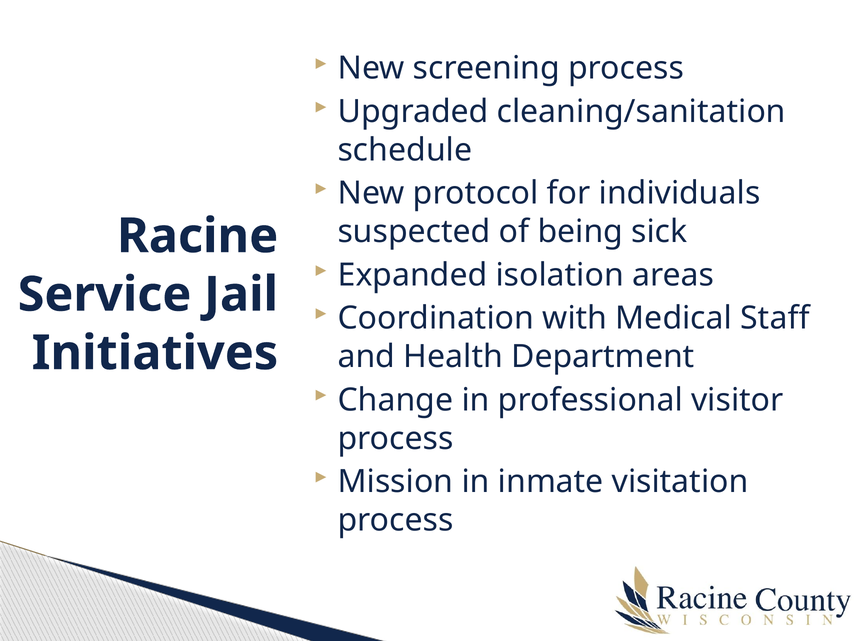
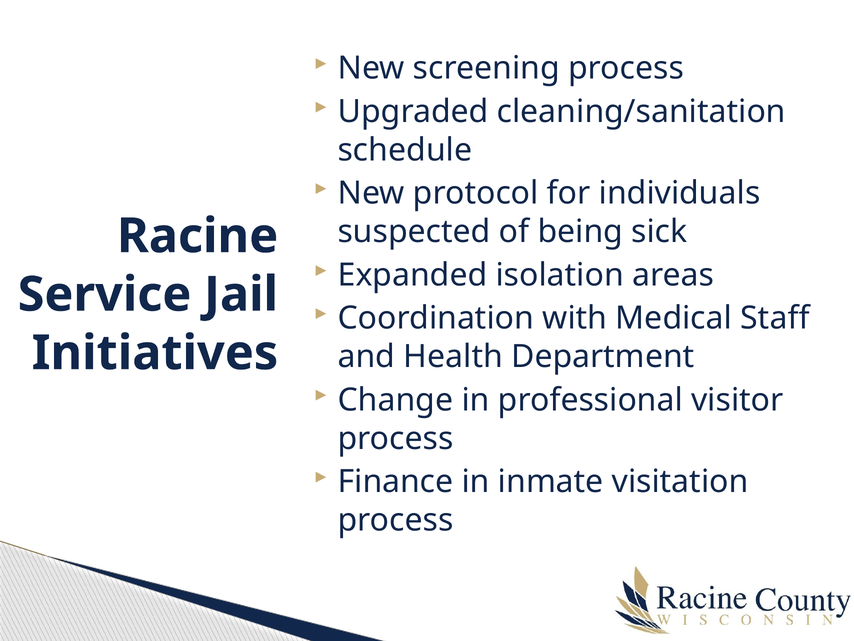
Mission: Mission -> Finance (396, 481)
